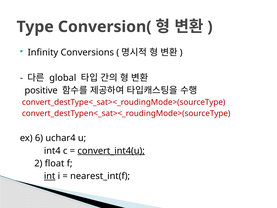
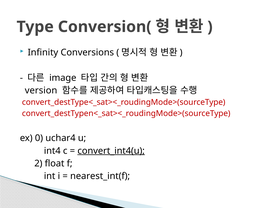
global: global -> image (63, 78)
positive: positive -> version (41, 90)
6: 6 -> 0 (39, 138)
int underline: present -> none (50, 176)
